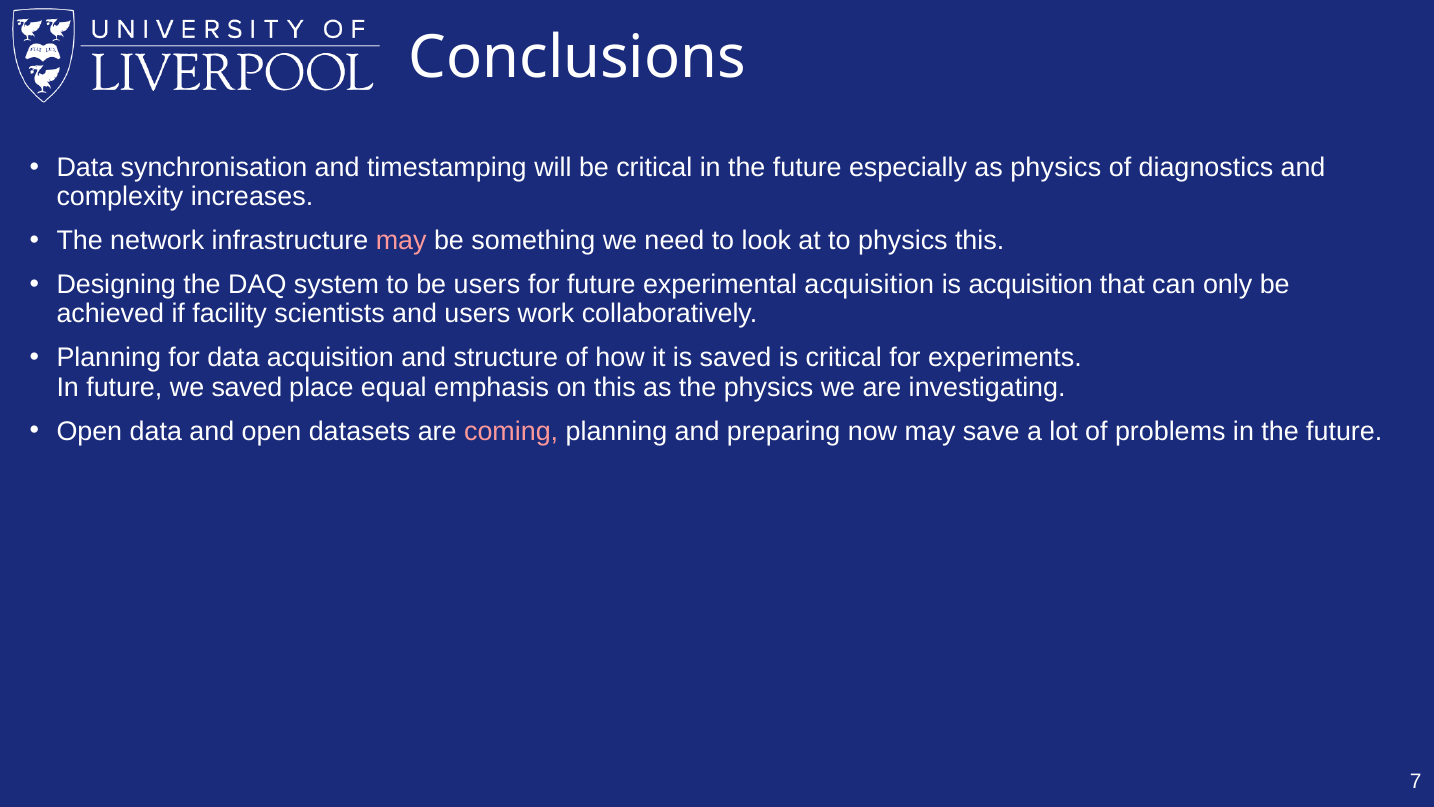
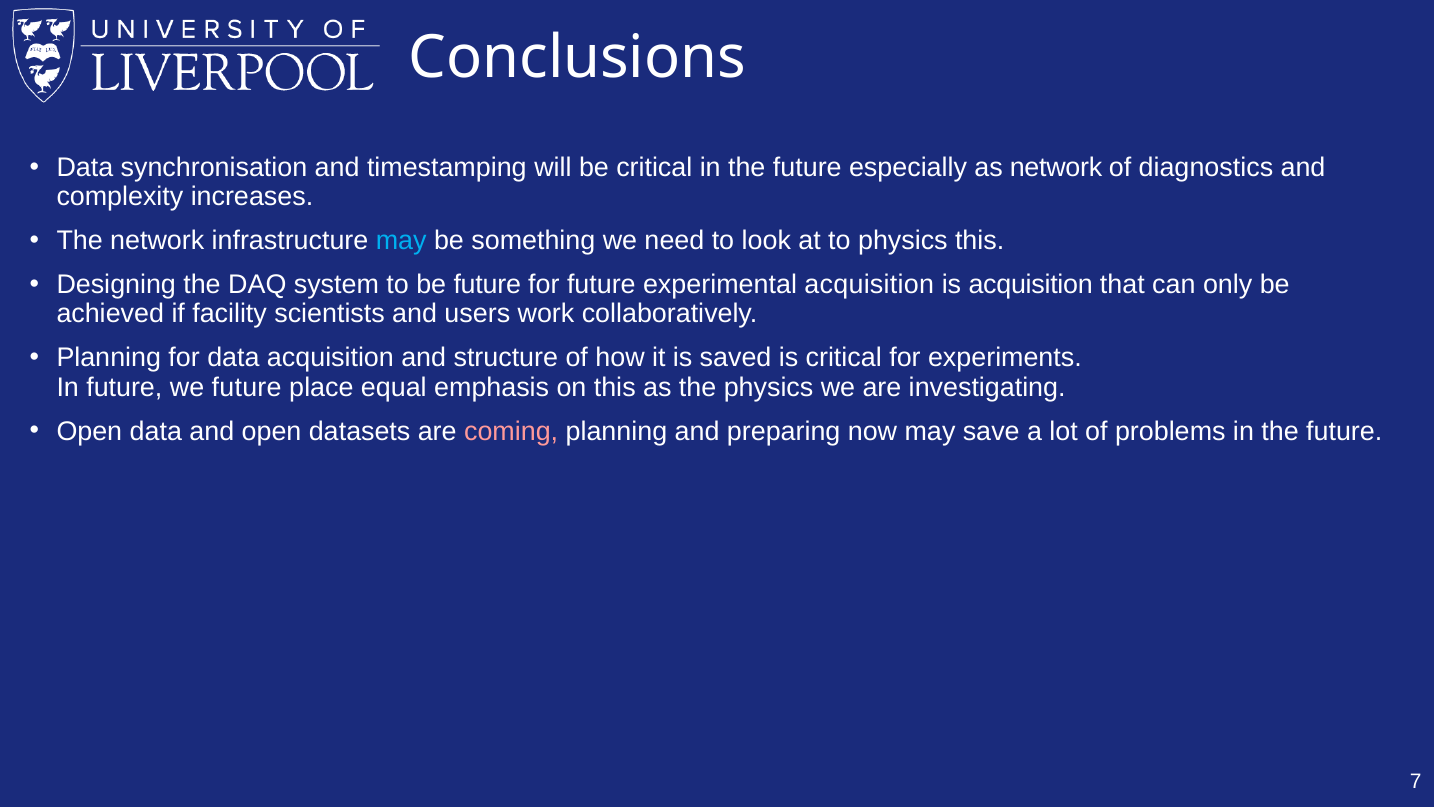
as physics: physics -> network (1056, 168)
may colour: pink -> light blue (401, 241)
be users: users -> future (487, 285)
we saved: saved -> future (247, 387)
